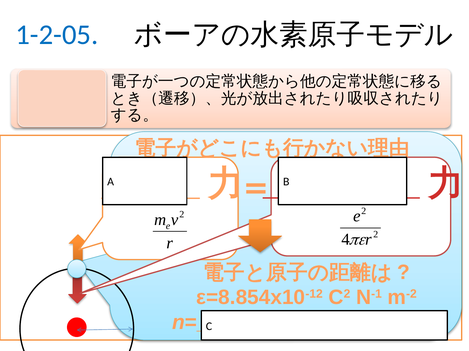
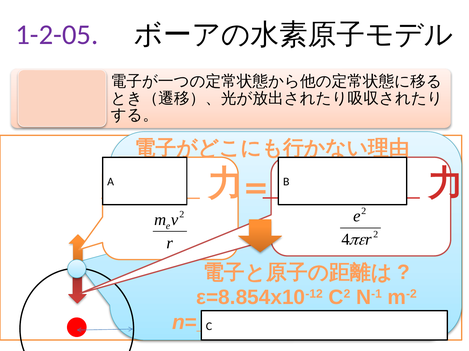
1-2-05 colour: blue -> purple (57, 35)
